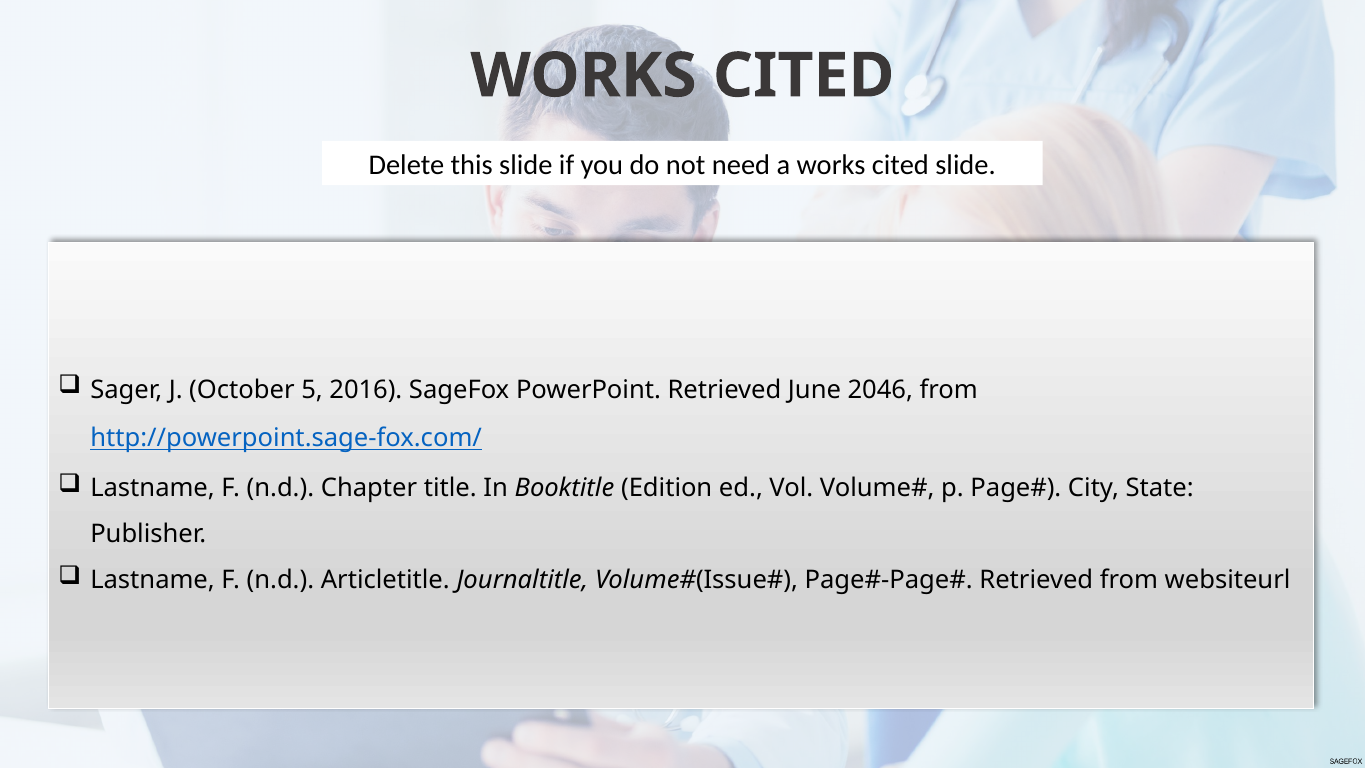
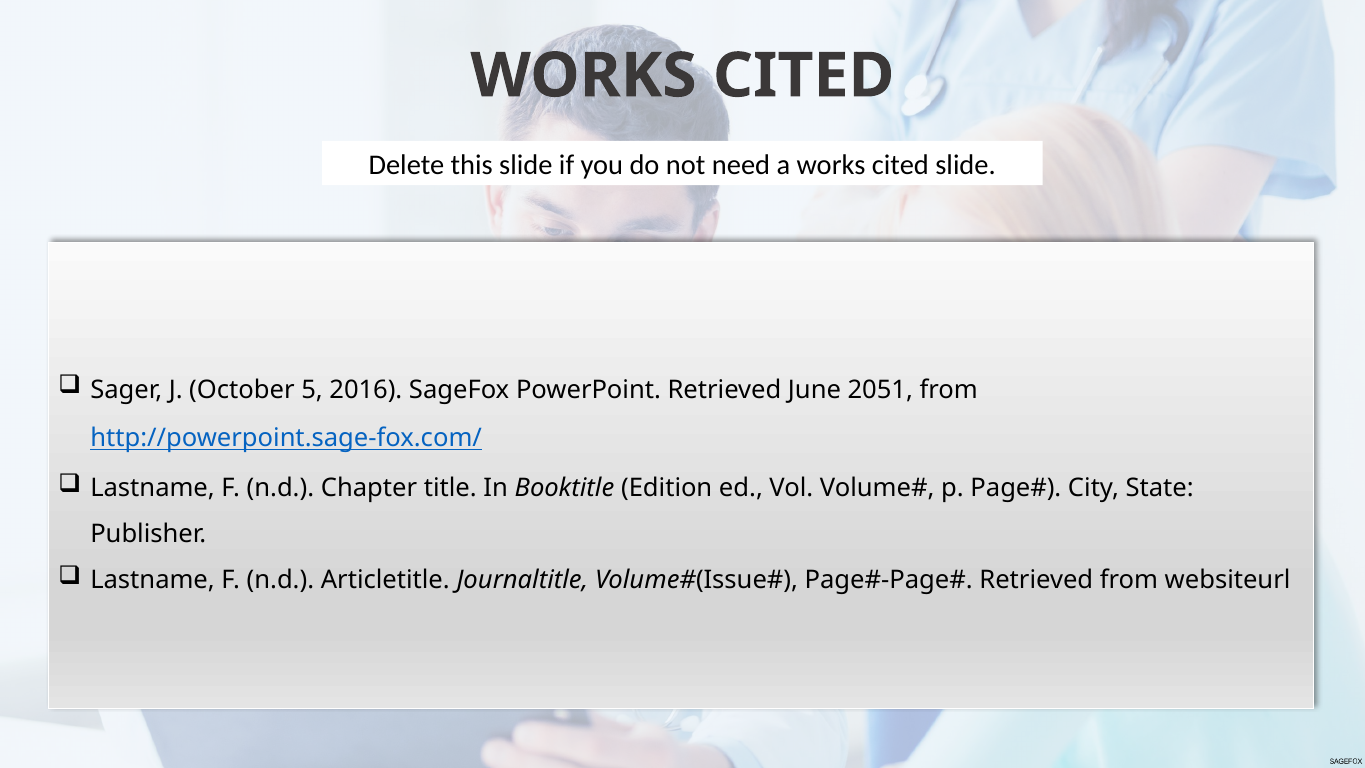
2046: 2046 -> 2051 (880, 390)
